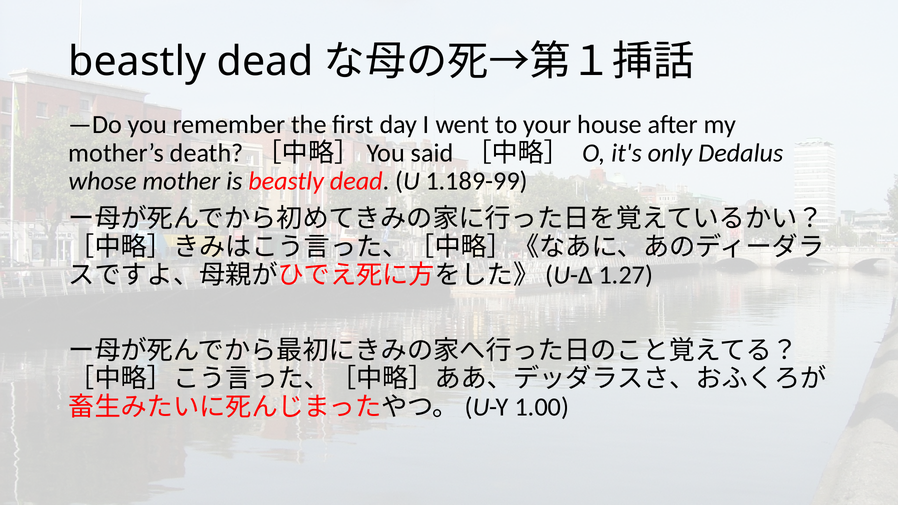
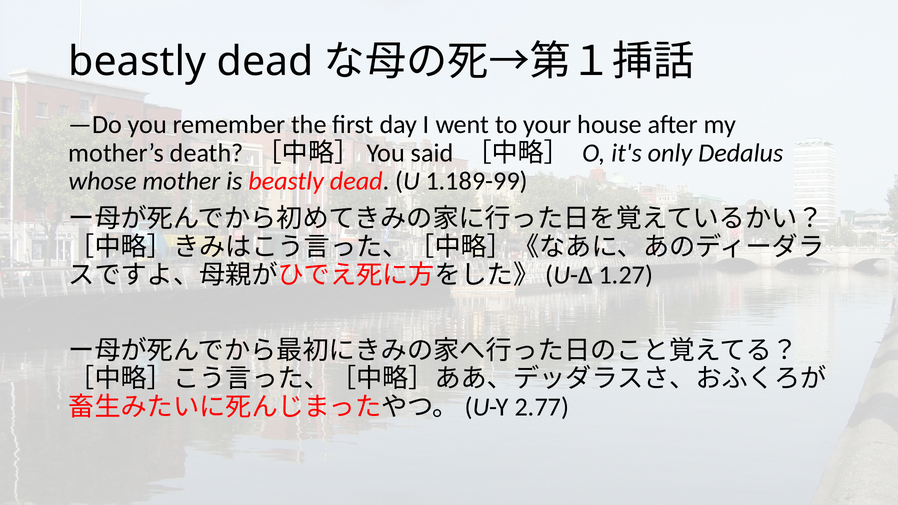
1.00: 1.00 -> 2.77 (542, 407)
